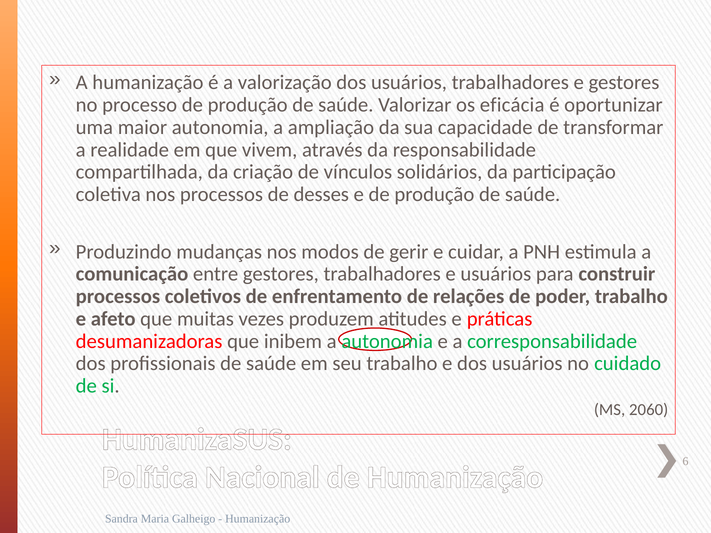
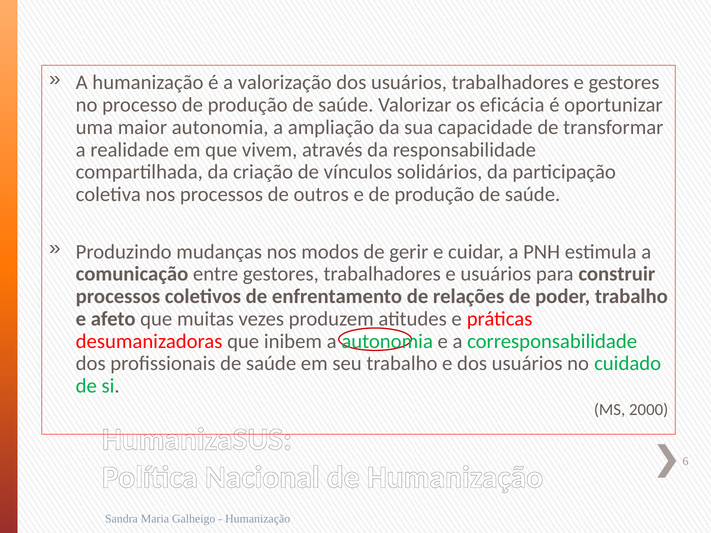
desses: desses -> outros (321, 195)
2060: 2060 -> 2000 (649, 410)
